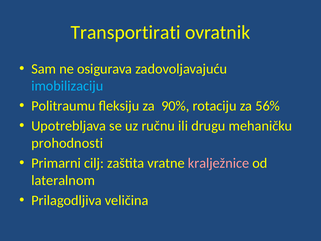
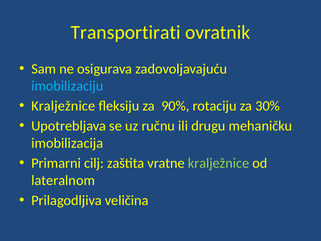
Politraumu: Politraumu -> Kralježnice (63, 106)
56%: 56% -> 30% (268, 106)
prohodnosti: prohodnosti -> imobilizacija (67, 143)
kralježnice colour: pink -> light green (219, 163)
